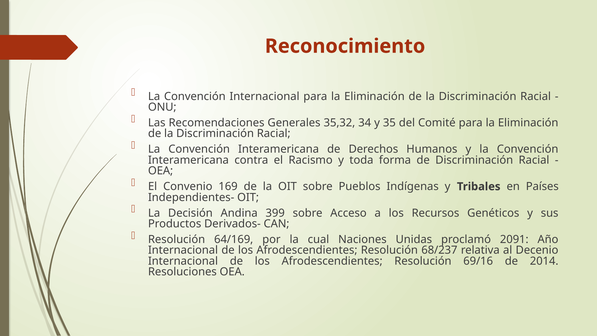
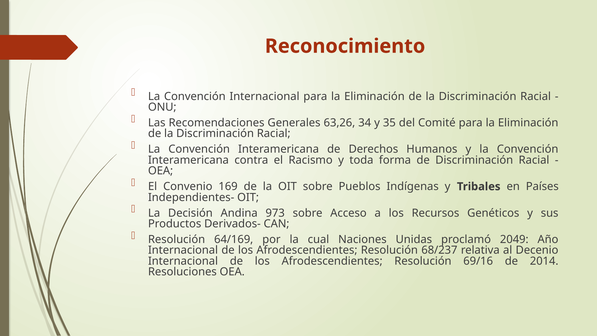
35,32: 35,32 -> 63,26 (339, 123)
399: 399 -> 973 (275, 213)
2091: 2091 -> 2049 (514, 239)
